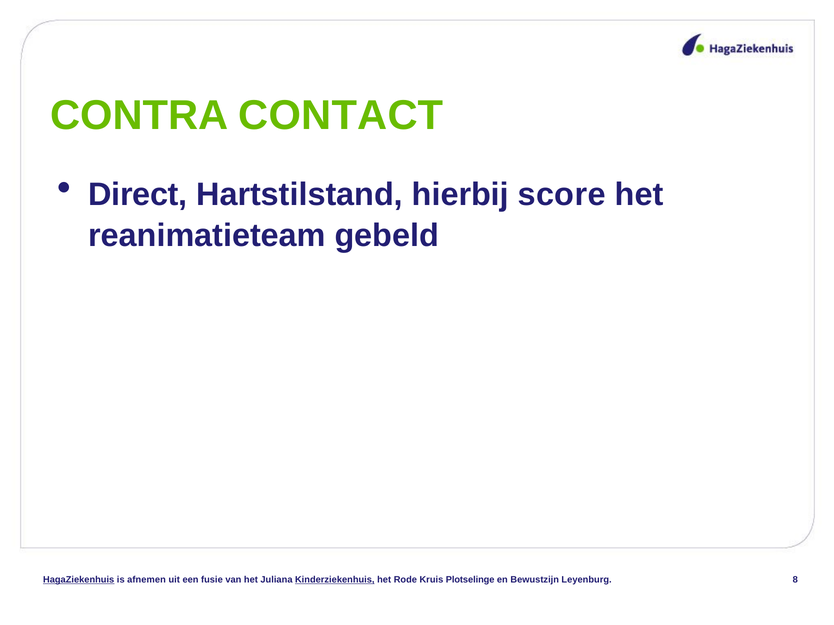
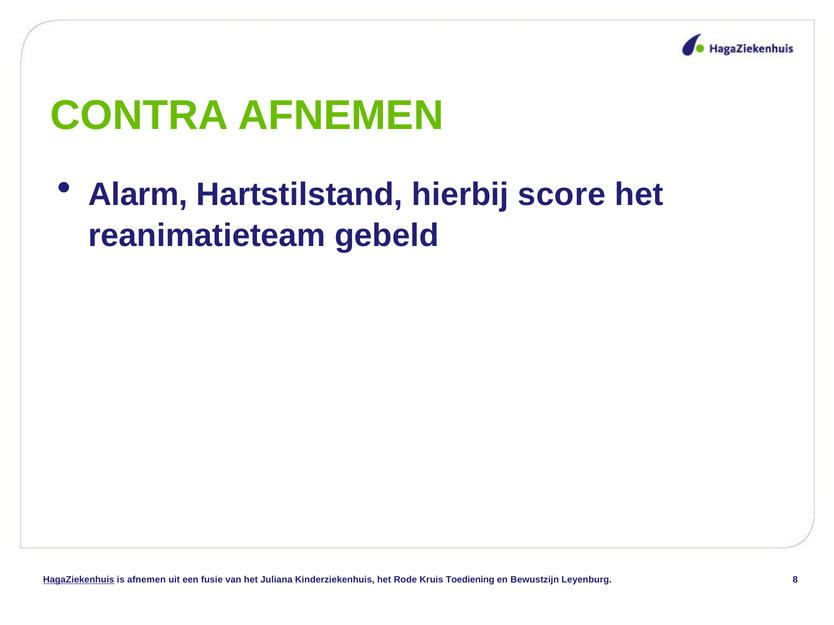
CONTRA CONTACT: CONTACT -> AFNEMEN (341, 116)
Direct: Direct -> Alarm (138, 195)
Kinderziekenhuis underline: present -> none (335, 580)
Plotselinge: Plotselinge -> Toediening (470, 580)
